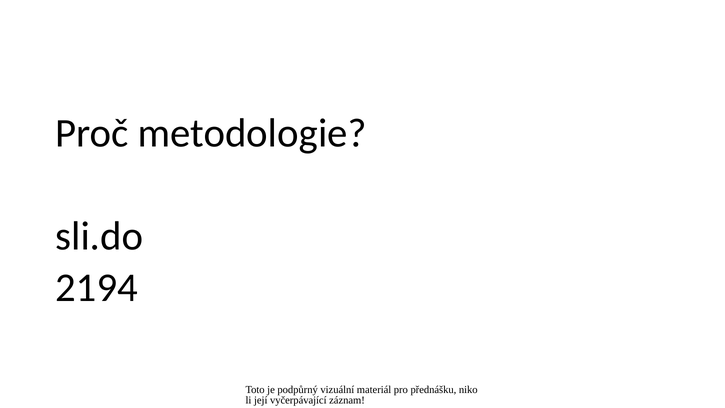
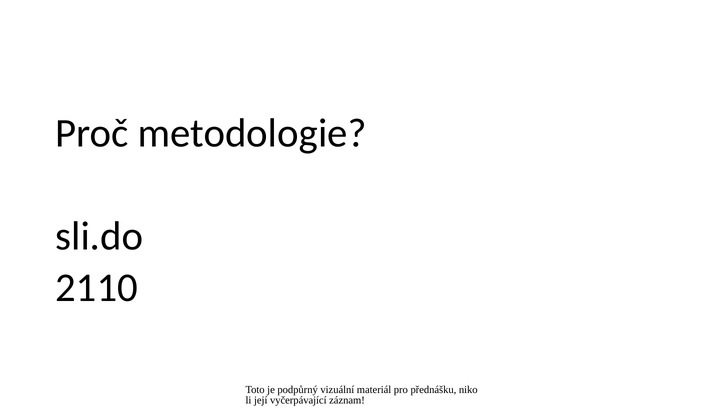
2194: 2194 -> 2110 (97, 288)
